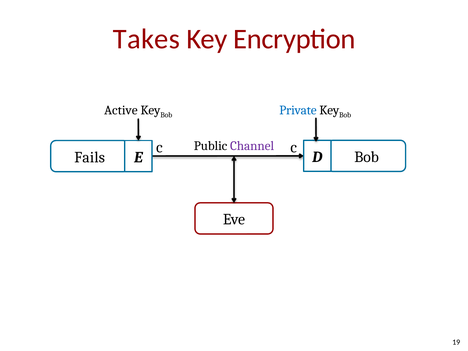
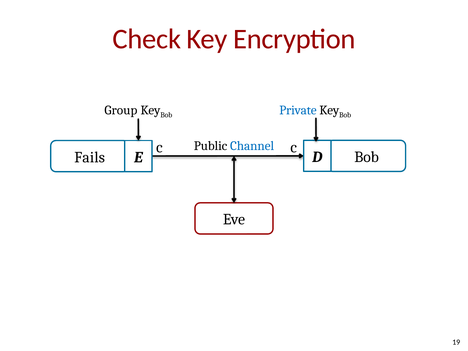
Takes: Takes -> Check (147, 39)
Active: Active -> Group (121, 110)
Channel colour: purple -> blue (252, 146)
